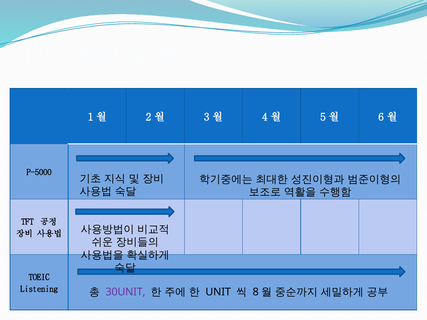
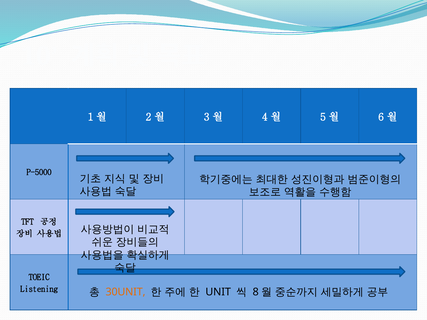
30UNIT colour: purple -> orange (125, 292)
